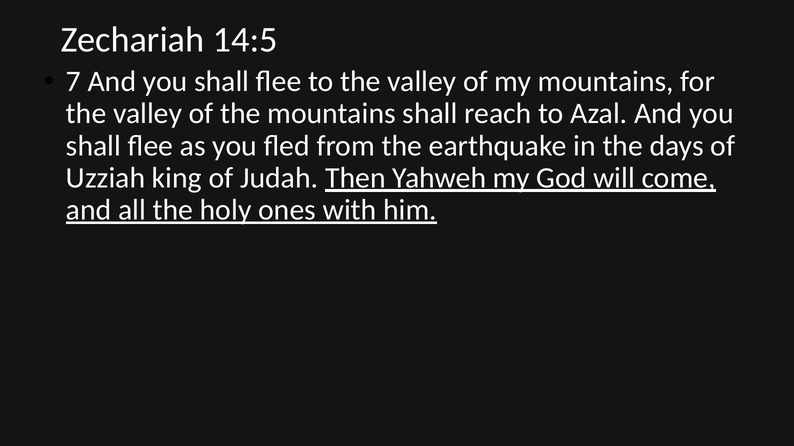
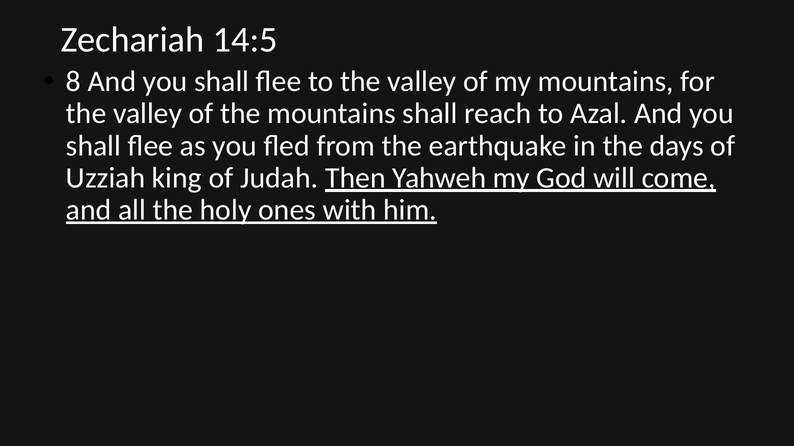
7: 7 -> 8 (74, 82)
